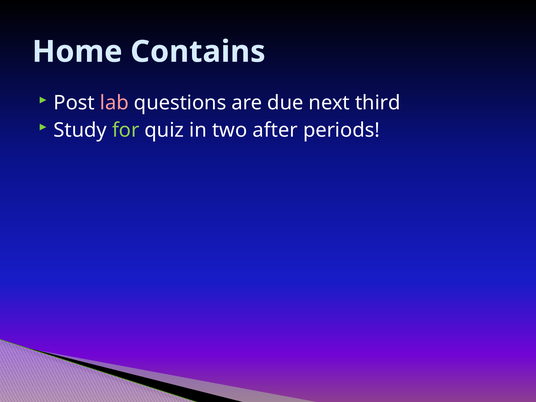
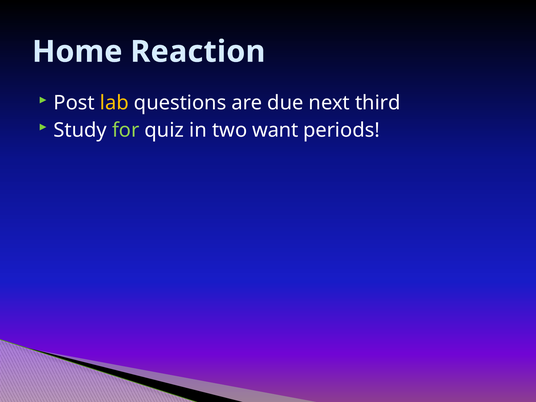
Contains: Contains -> Reaction (198, 52)
lab colour: pink -> yellow (114, 103)
after: after -> want (275, 130)
